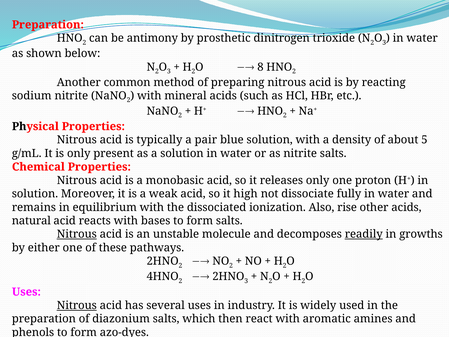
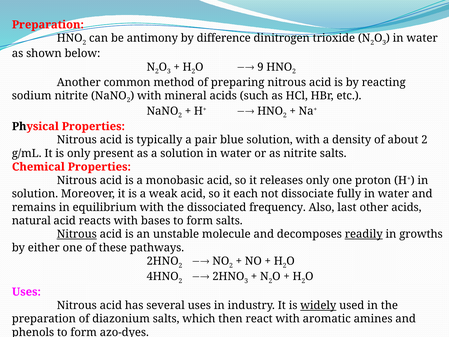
prosthetic: prosthetic -> difference (224, 38)
8: 8 -> 9 (260, 67)
about 5: 5 -> 2 (424, 140)
high: high -> each (246, 194)
ionization: ionization -> frequency (277, 207)
rise: rise -> last (347, 207)
Nitrous underline: present -> none (77, 305)
widely underline: none -> present (318, 305)
